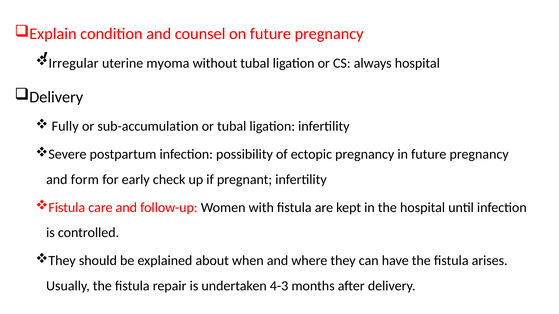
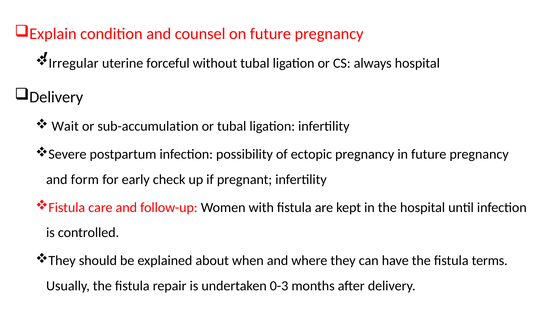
myoma: myoma -> forceful (168, 63)
Fully: Fully -> Wait (65, 127)
arises: arises -> terms (490, 261)
4-3: 4-3 -> 0-3 (279, 286)
